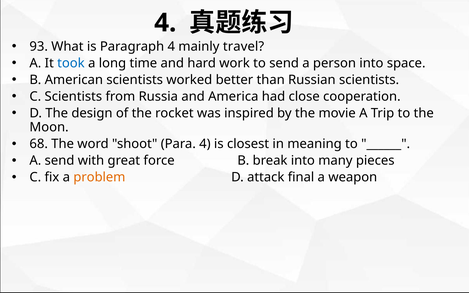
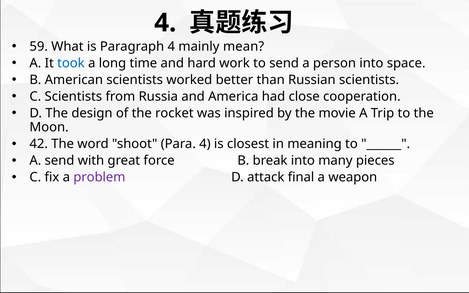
93: 93 -> 59 (39, 47)
travel: travel -> mean (244, 47)
68: 68 -> 42 (39, 144)
problem colour: orange -> purple (99, 177)
